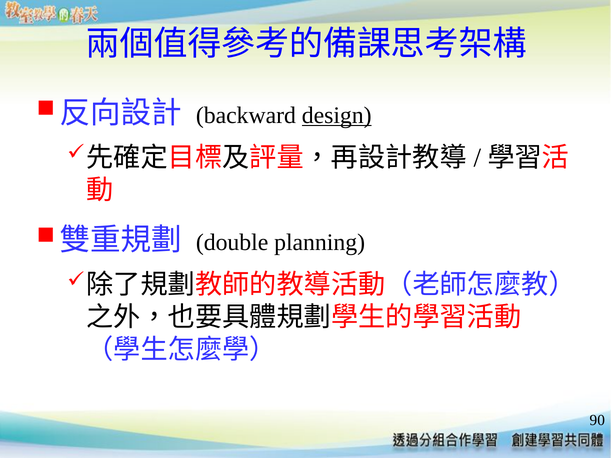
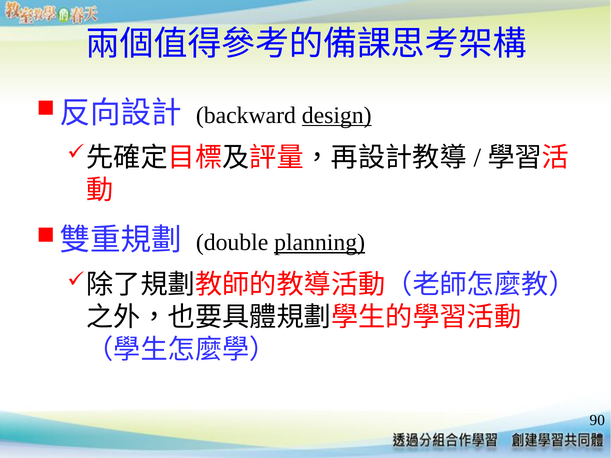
planning underline: none -> present (320, 243)
